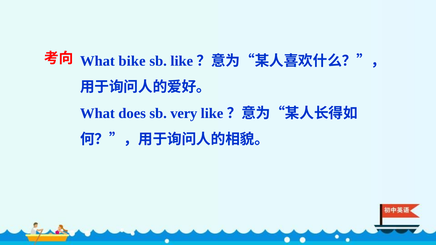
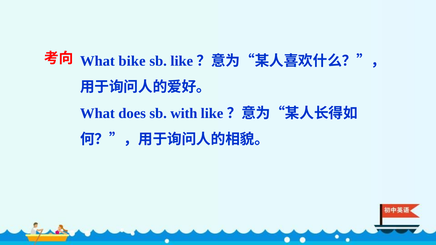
very: very -> with (184, 113)
